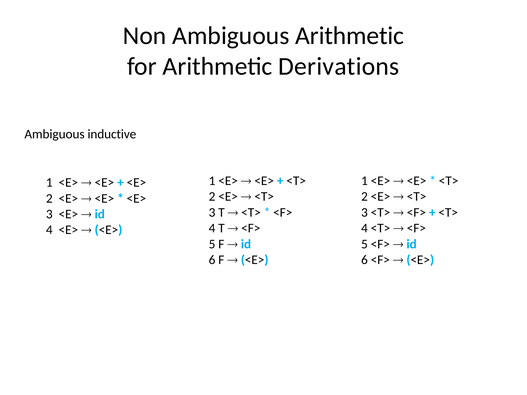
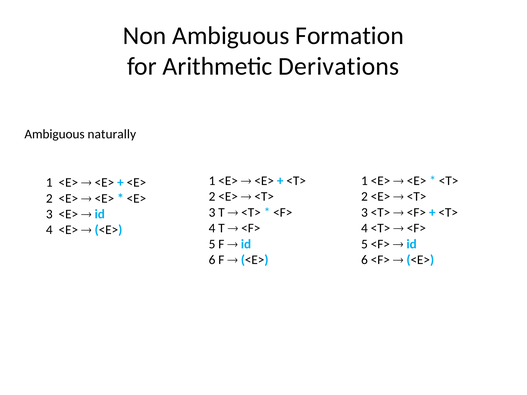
Ambiguous Arithmetic: Arithmetic -> Formation (350, 36)
inductive: inductive -> naturally (112, 134)
